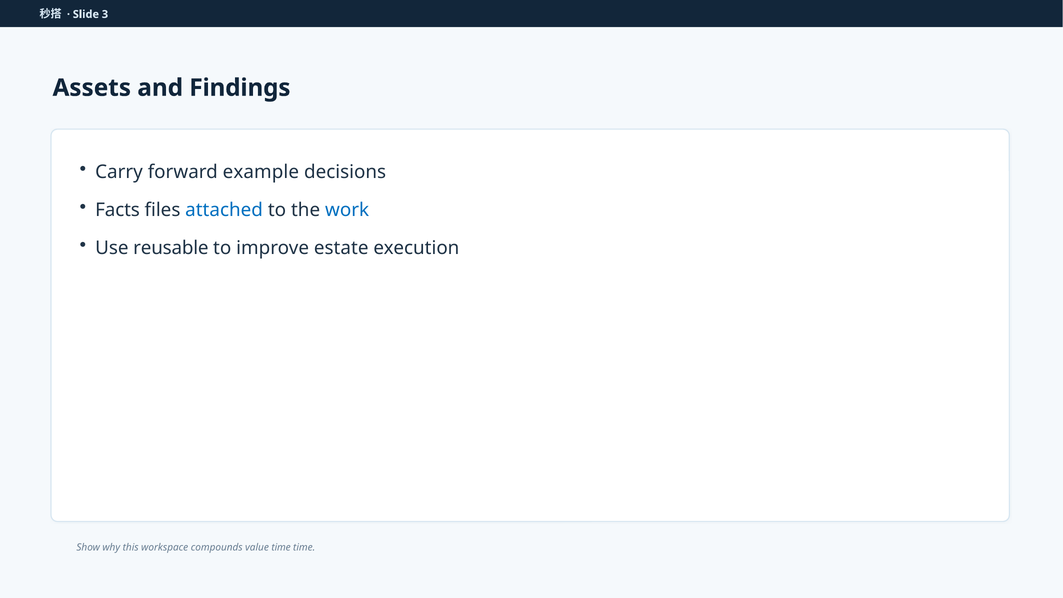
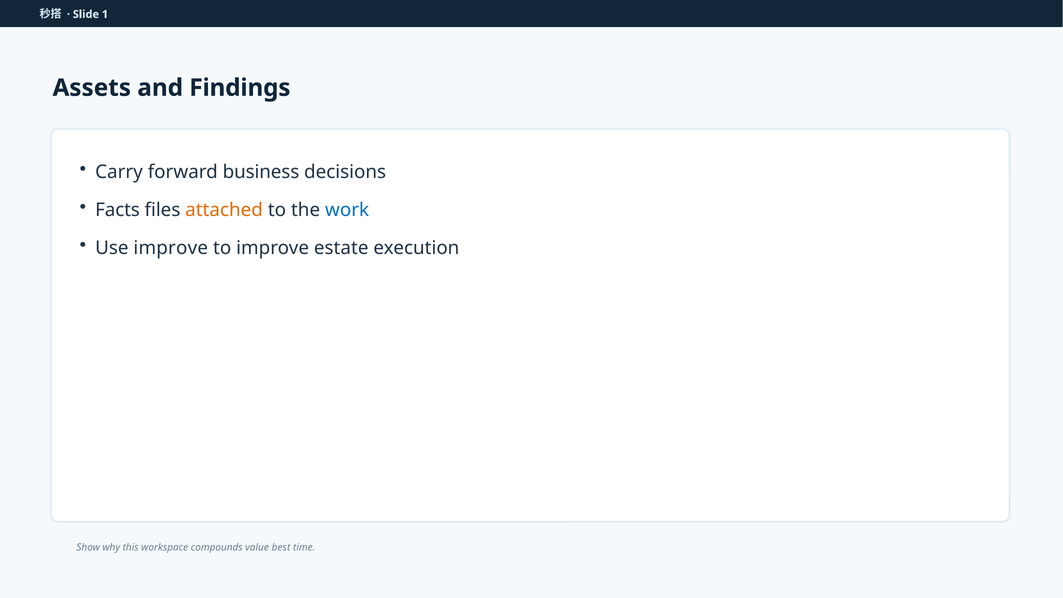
3: 3 -> 1 (105, 14)
example: example -> business (261, 172)
attached colour: blue -> orange (224, 210)
Use reusable: reusable -> improve (171, 248)
value time: time -> best (281, 548)
